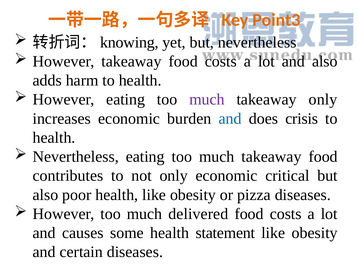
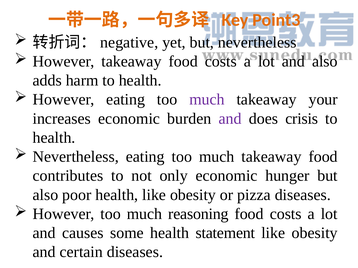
knowing: knowing -> negative (129, 42)
takeaway only: only -> your (323, 100)
and colour: blue -> purple (230, 119)
critical: critical -> hunger (287, 176)
delivered: delivered -> reasoning (198, 214)
